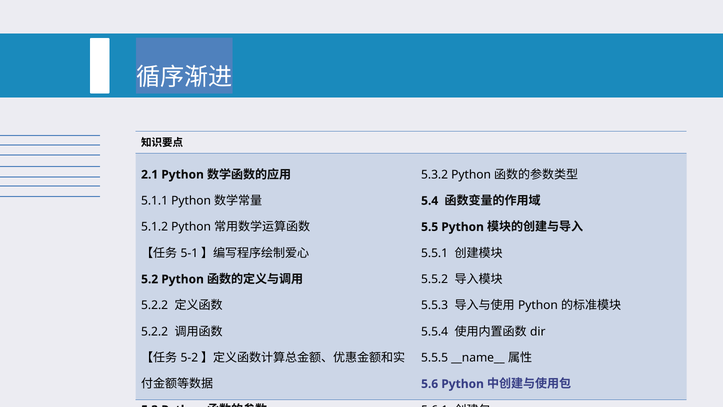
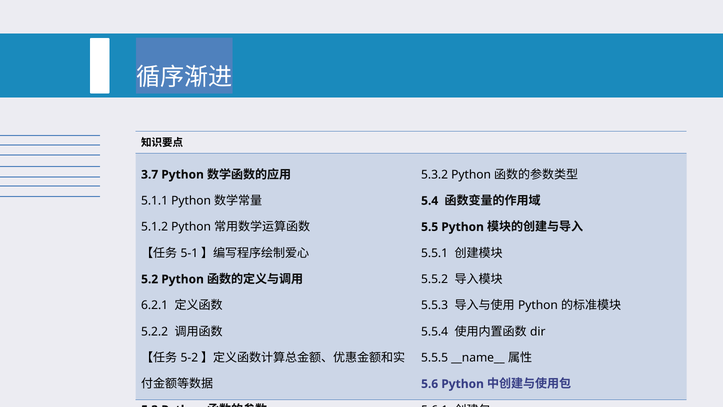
2.1: 2.1 -> 3.7 (150, 174)
5.2.2: 5.2.2 -> 6.2.1 (155, 305)
